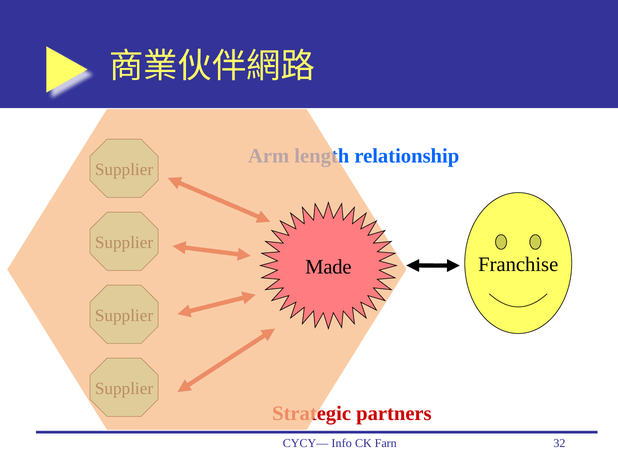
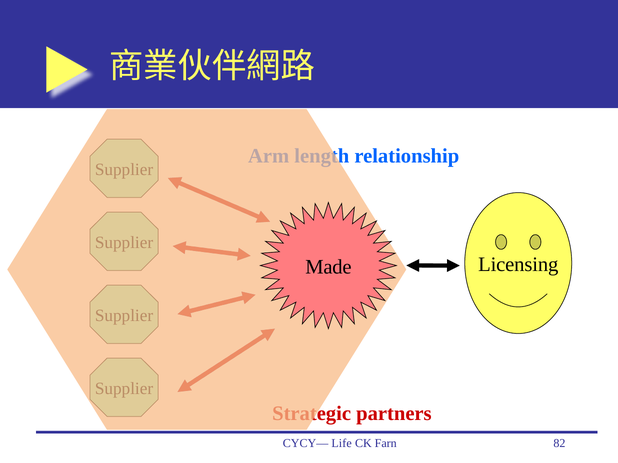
Franchise: Franchise -> Licensing (518, 265)
Info: Info -> Life (342, 444)
32: 32 -> 82 (559, 444)
